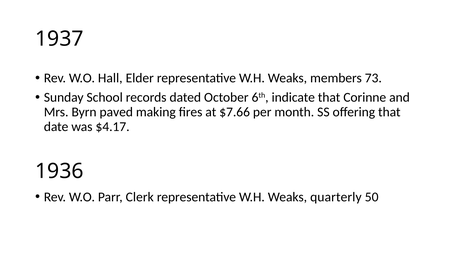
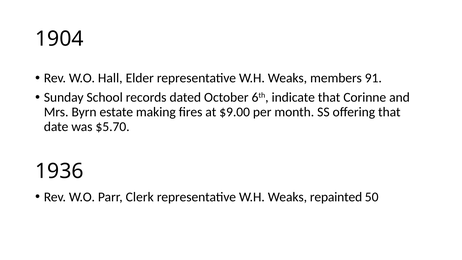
1937: 1937 -> 1904 (59, 39)
73: 73 -> 91 (373, 78)
paved: paved -> estate (116, 112)
$7.66: $7.66 -> $9.00 (235, 112)
$4.17: $4.17 -> $5.70 (113, 127)
quarterly: quarterly -> repainted (336, 197)
